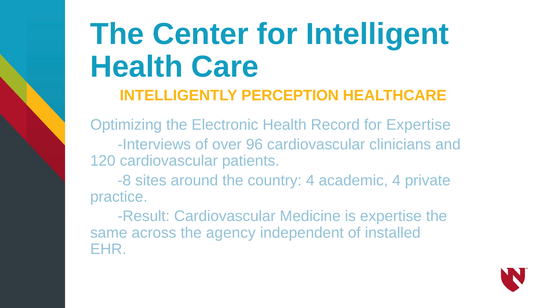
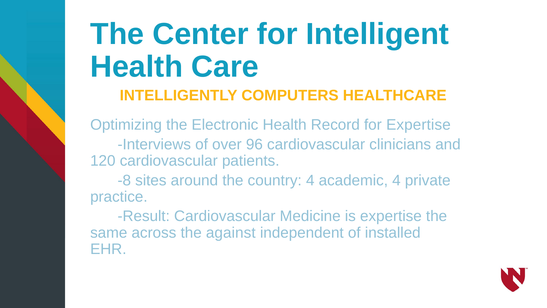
PERCEPTION: PERCEPTION -> COMPUTERS (290, 95)
agency: agency -> against (231, 232)
